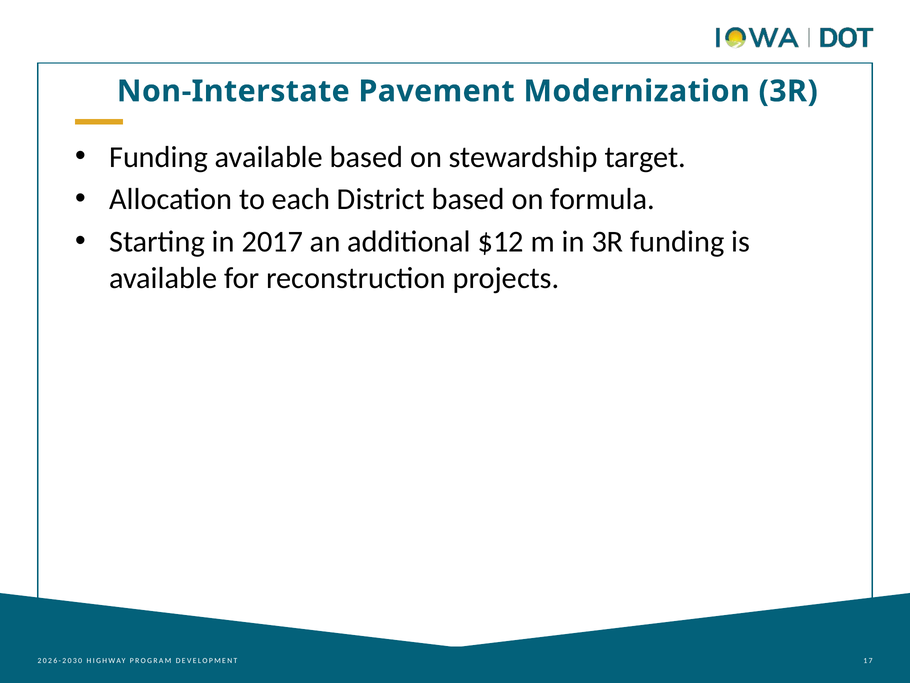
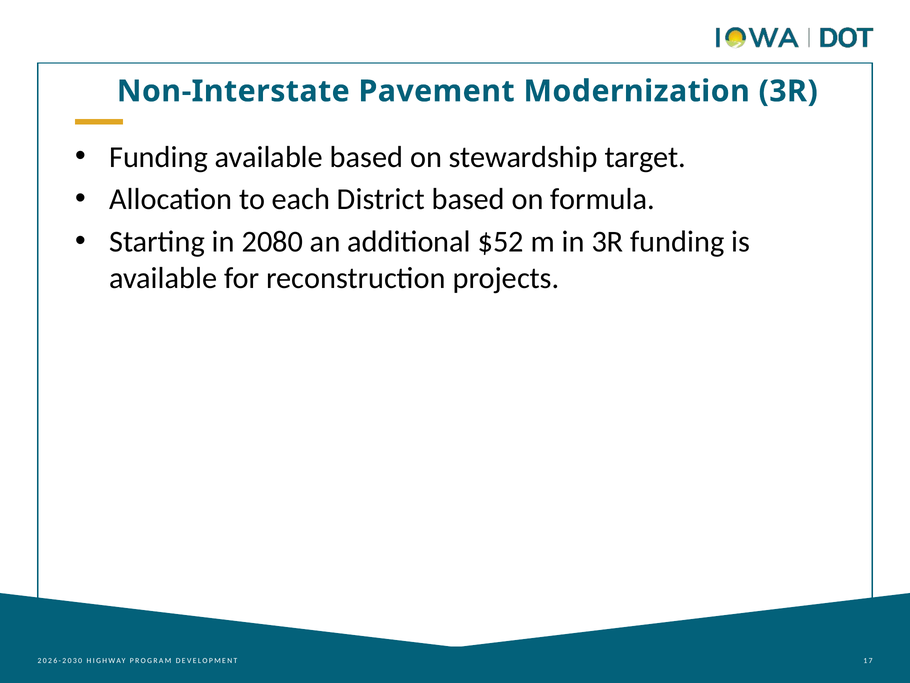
2017: 2017 -> 2080 (272, 242)
$12: $12 -> $52 (501, 242)
